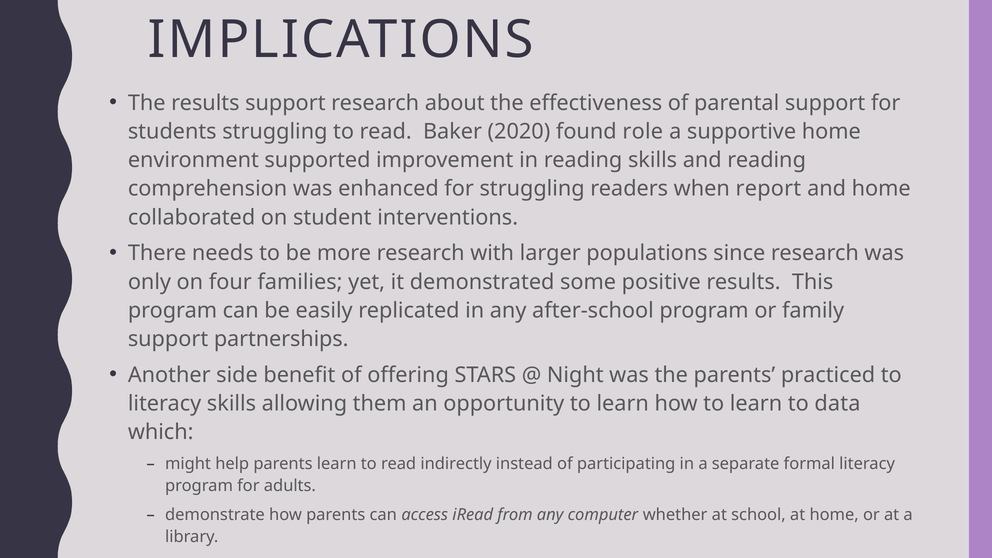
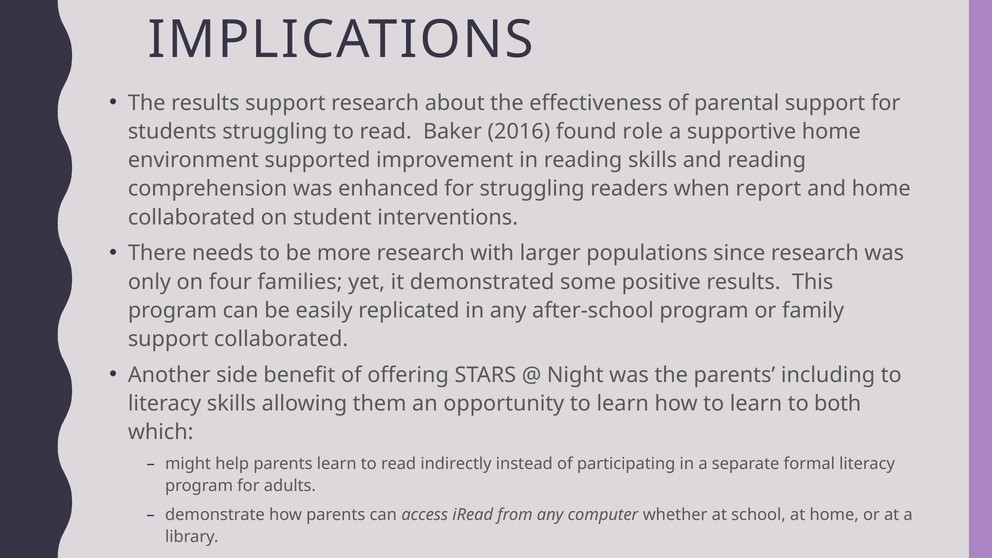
2020: 2020 -> 2016 (519, 132)
support partnerships: partnerships -> collaborated (281, 339)
practiced: practiced -> including (828, 375)
data: data -> both (838, 404)
